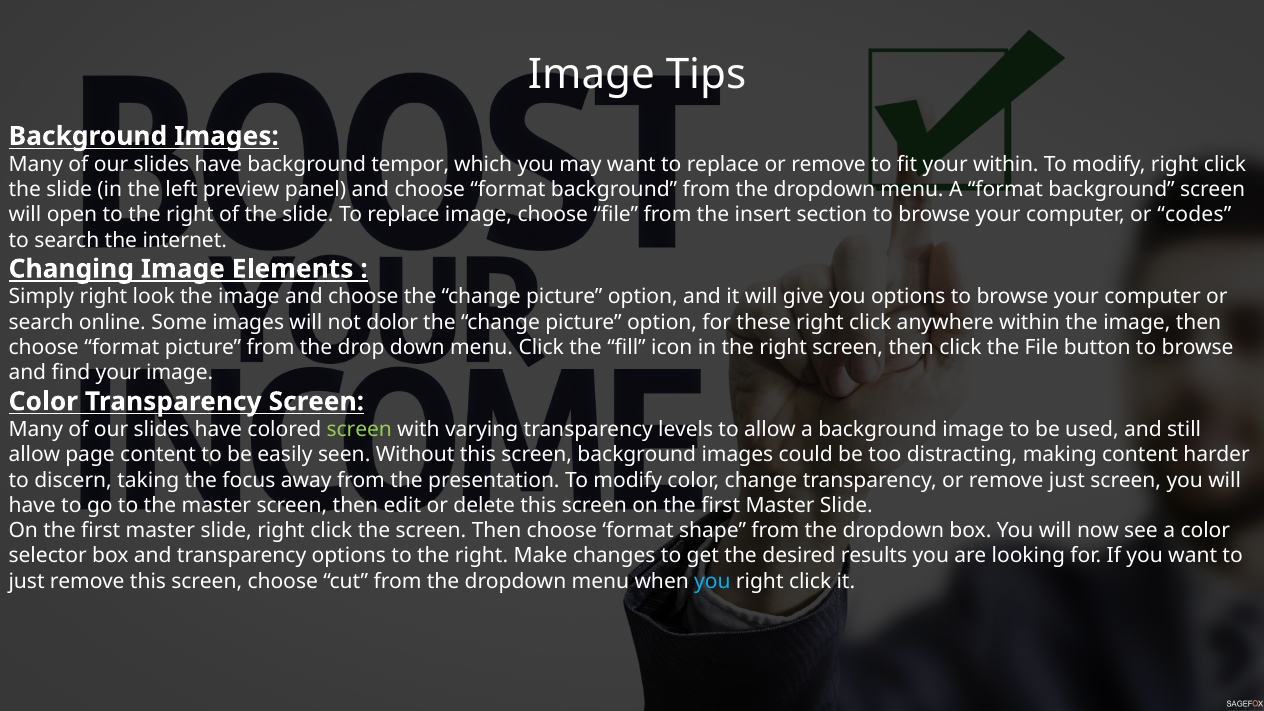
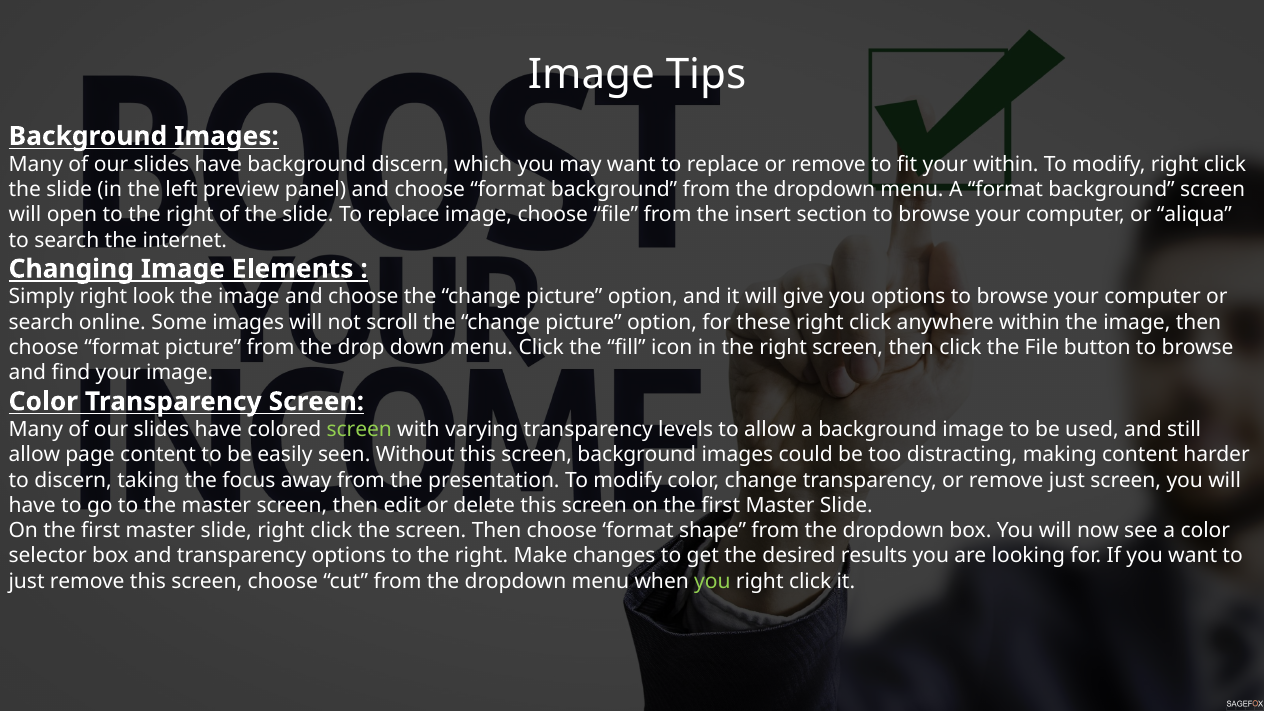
background tempor: tempor -> discern (410, 164)
codes: codes -> aliqua (1194, 215)
dolor: dolor -> scroll (392, 322)
you colour: light blue -> light green (712, 581)
